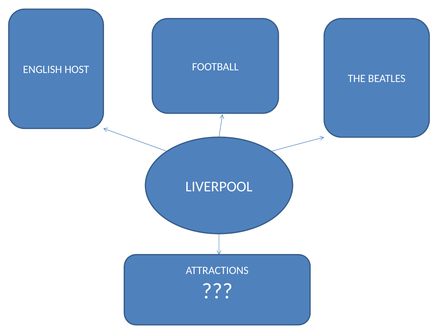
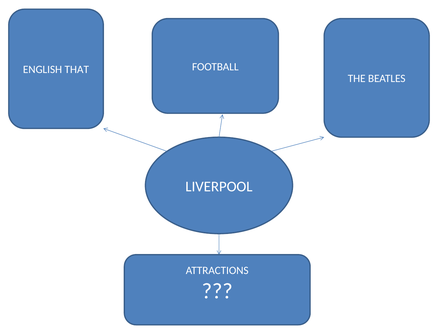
HOST: HOST -> THAT (77, 70)
